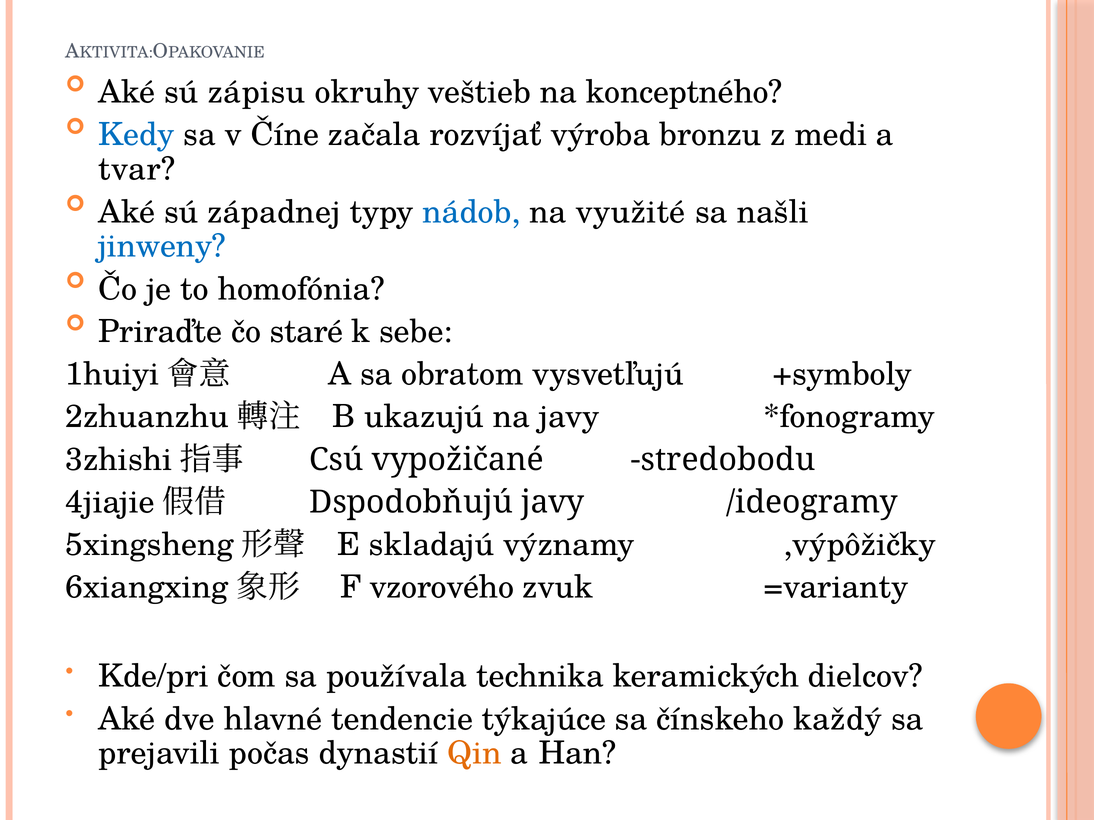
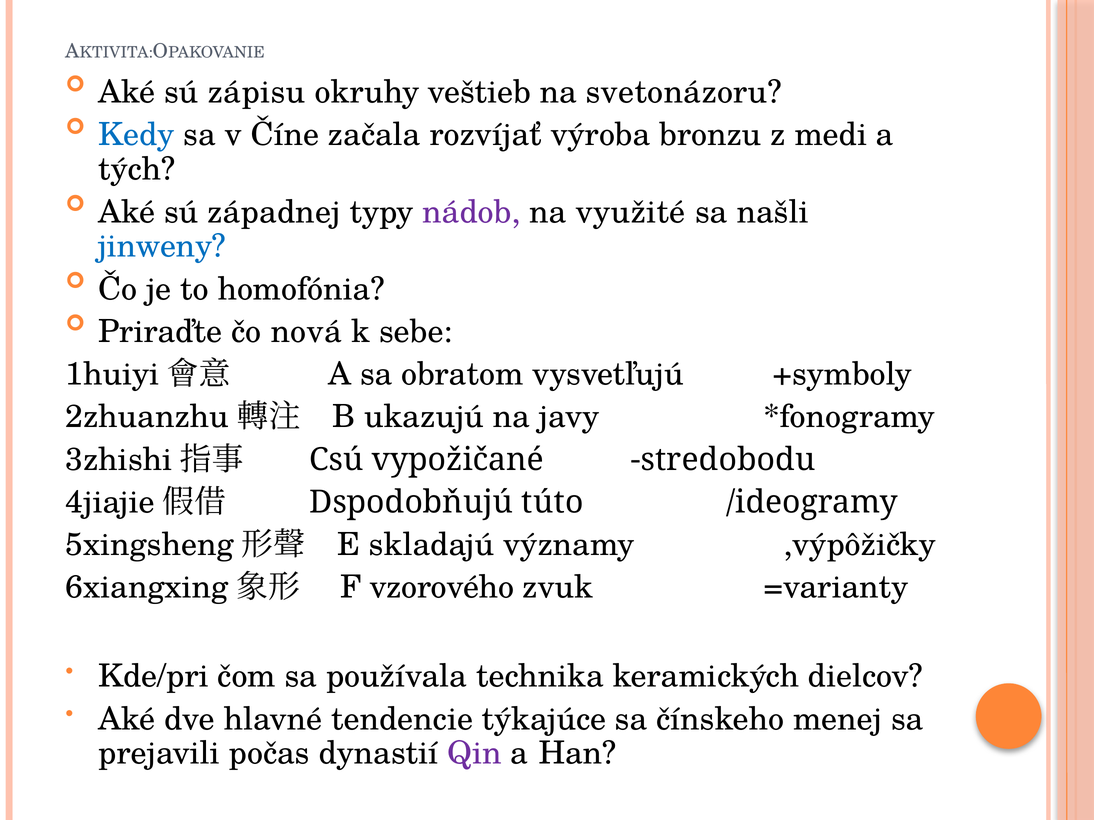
konceptného: konceptného -> svetonázoru (684, 92)
tvar: tvar -> tých (137, 170)
nádob colour: blue -> purple (471, 212)
staré: staré -> nová (306, 332)
Dspodobňujú javy: javy -> túto (553, 502)
každý: každý -> menej (838, 719)
Qin colour: orange -> purple (474, 754)
